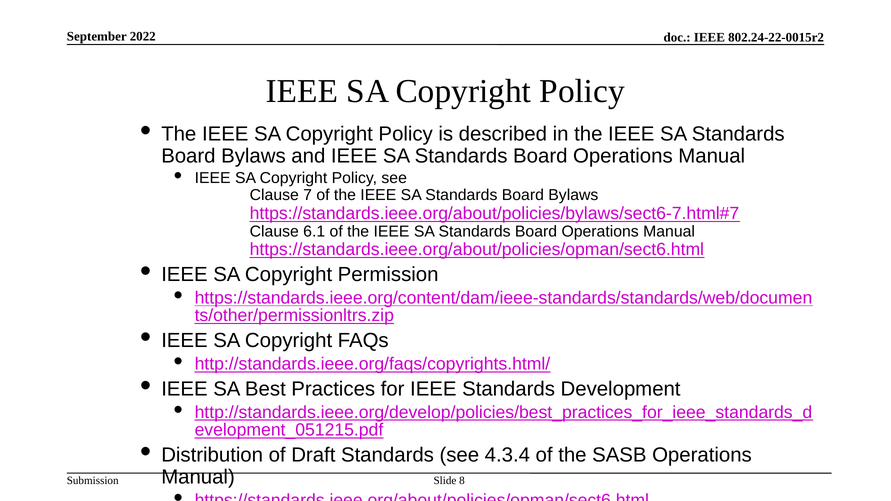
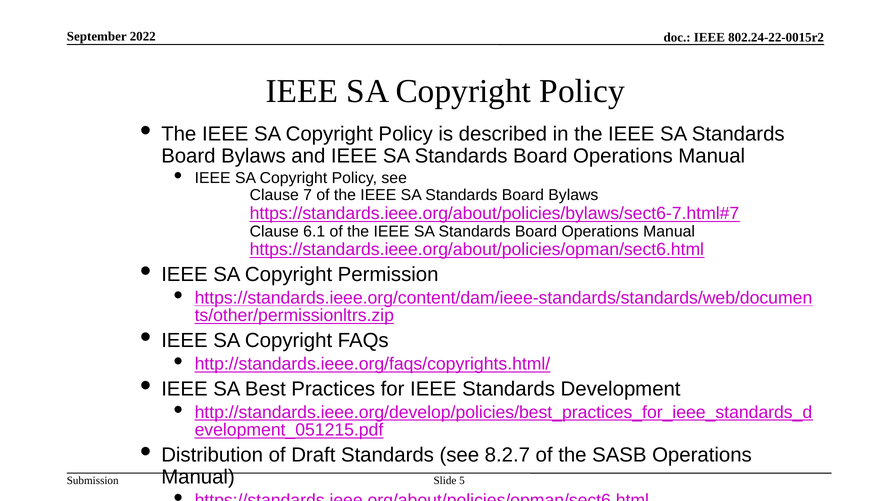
4.3.4: 4.3.4 -> 8.2.7 (507, 455)
8: 8 -> 5 (462, 481)
